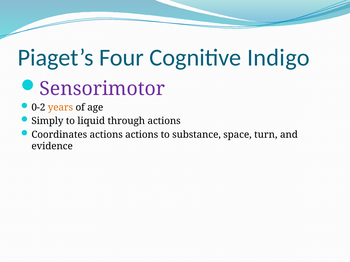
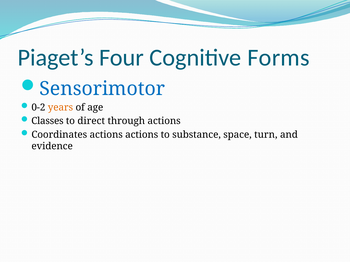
Indigo: Indigo -> Forms (278, 58)
Sensorimotor colour: purple -> blue (102, 89)
Simply: Simply -> Classes (47, 121)
liquid: liquid -> direct (91, 121)
